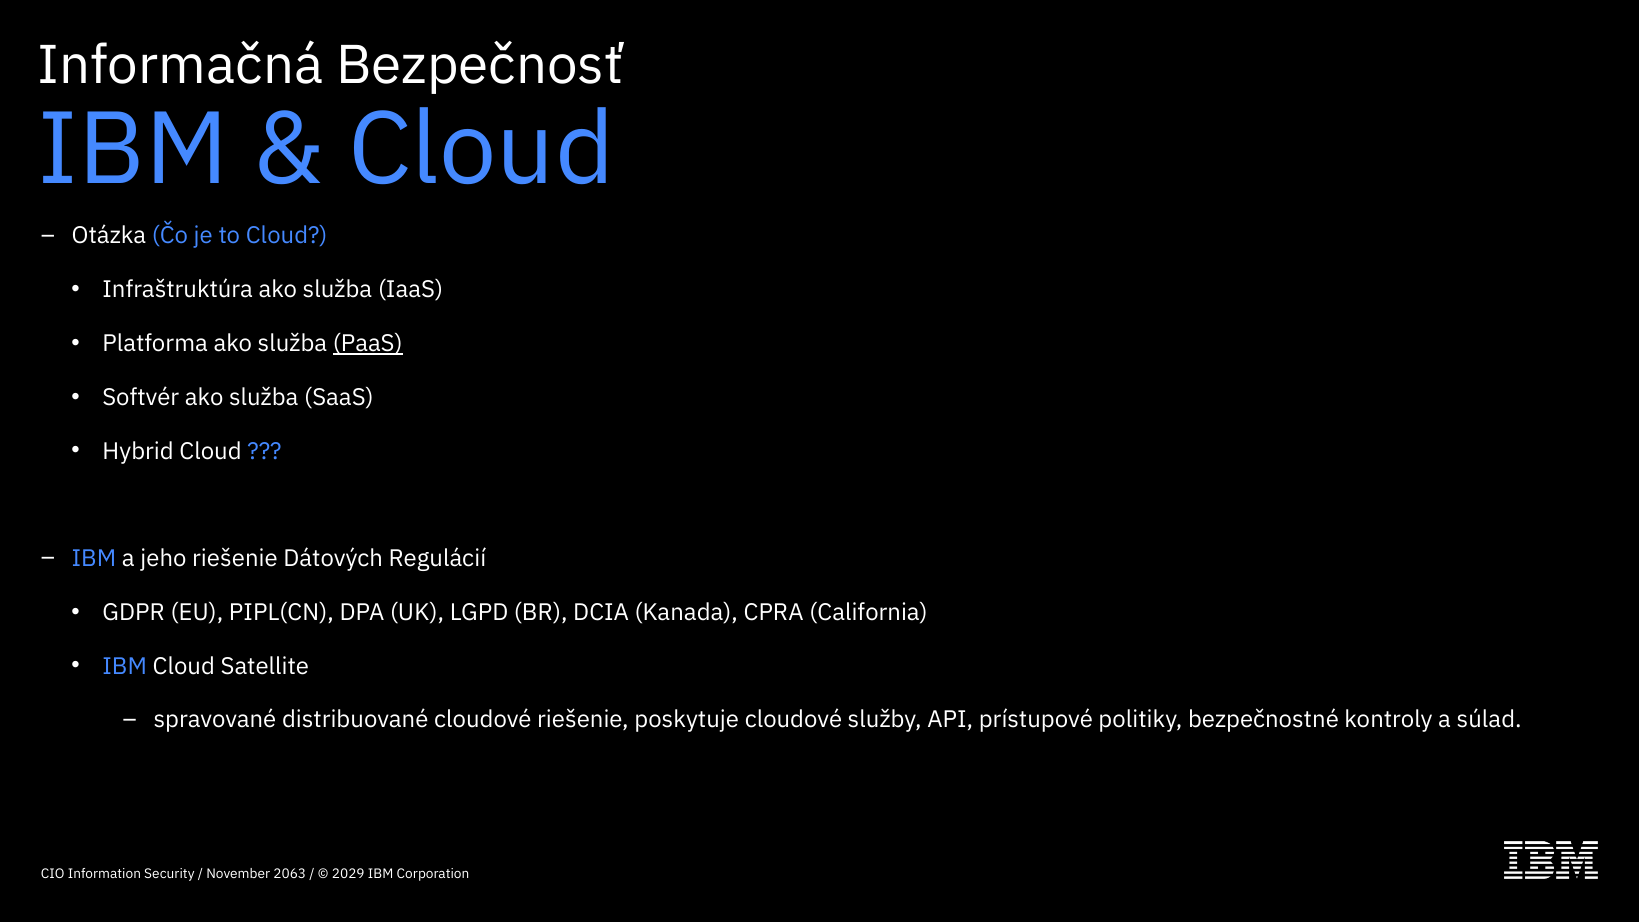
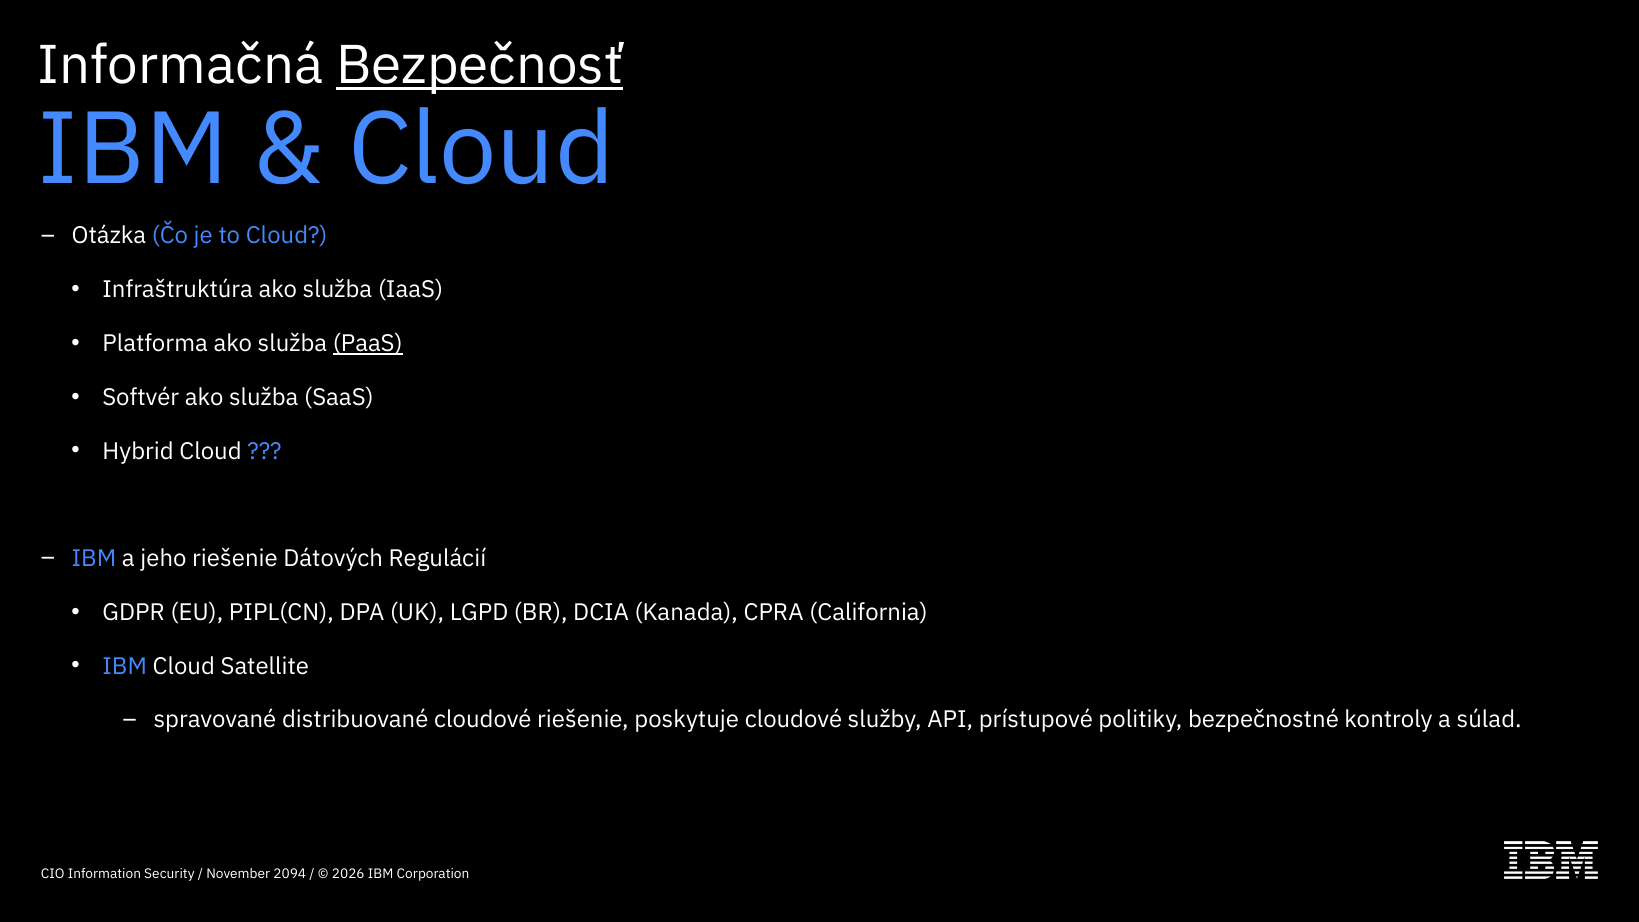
Bezpečnosť underline: none -> present (480, 65)
2063: 2063 -> 2094 (290, 874)
2029: 2029 -> 2026 (348, 874)
